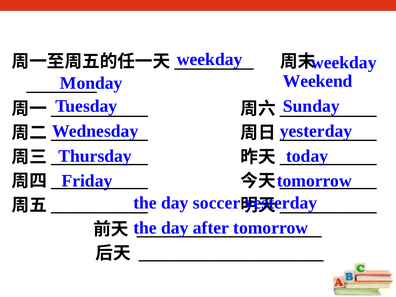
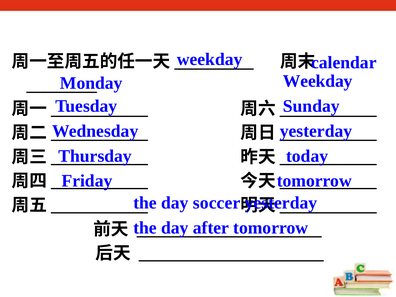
weekday: weekday -> calendar (344, 62)
Weekend: Weekend -> Weekday (318, 81)
